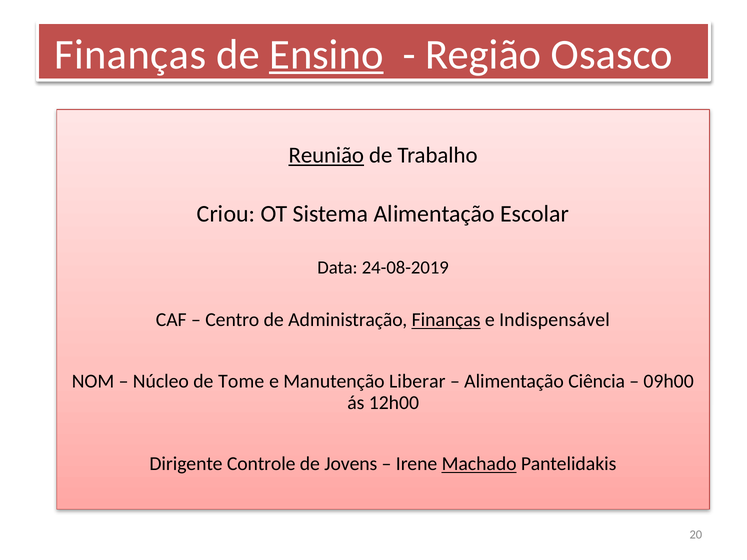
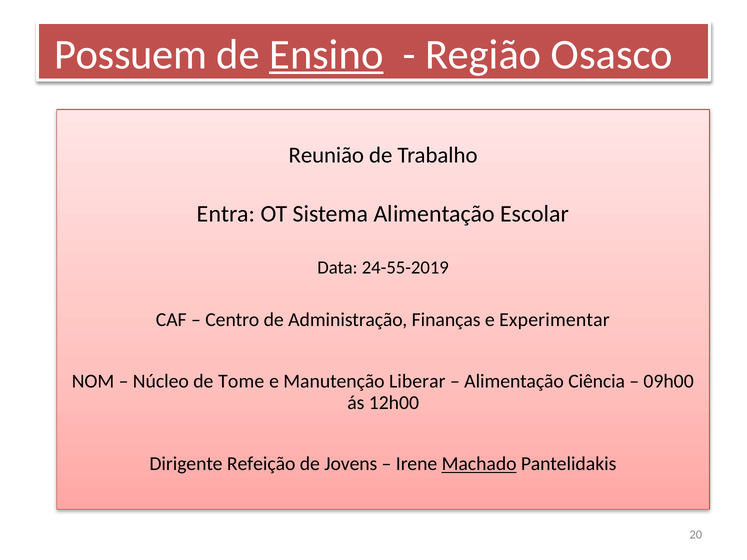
Finanças: Finanças -> Possuem (131, 55)
Reunião underline: present -> none (326, 155)
Criou: Criou -> Entra (226, 214)
24-08-2019: 24-08-2019 -> 24-55-2019 (405, 268)
Finanças underline: present -> none (446, 320)
Indispensável: Indispensável -> Experimentar (554, 320)
Controle: Controle -> Refeição (261, 464)
